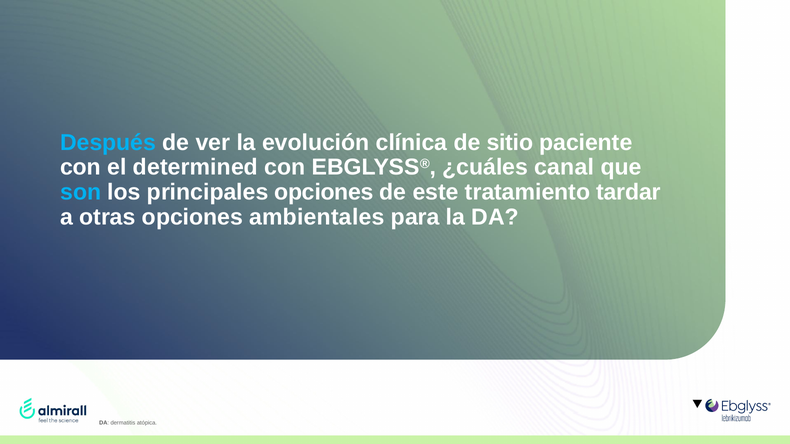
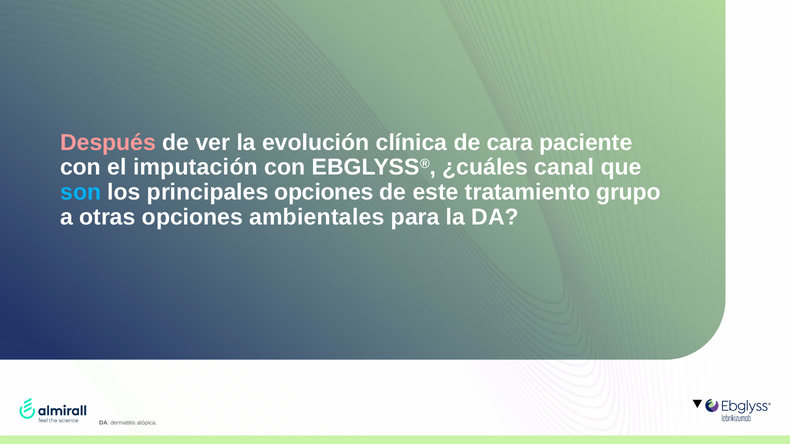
Después colour: light blue -> pink (108, 143)
sitio: sitio -> cara (510, 143)
determined: determined -> imputación (195, 167)
tardar: tardar -> grupo (629, 192)
